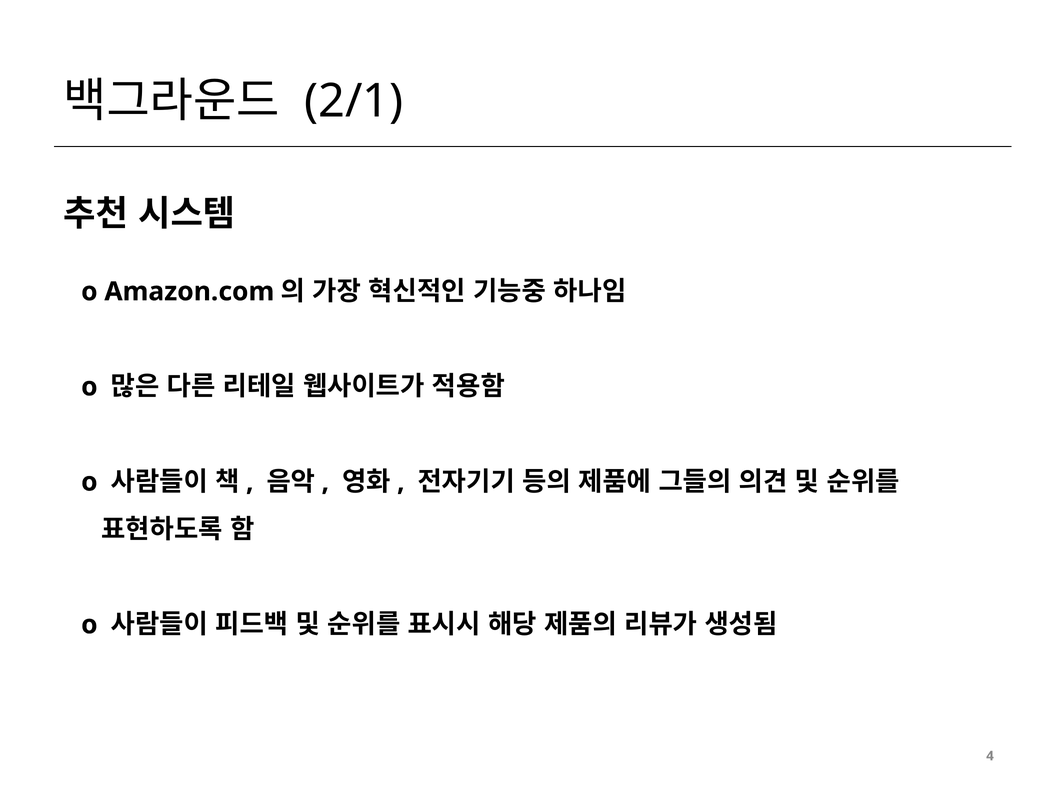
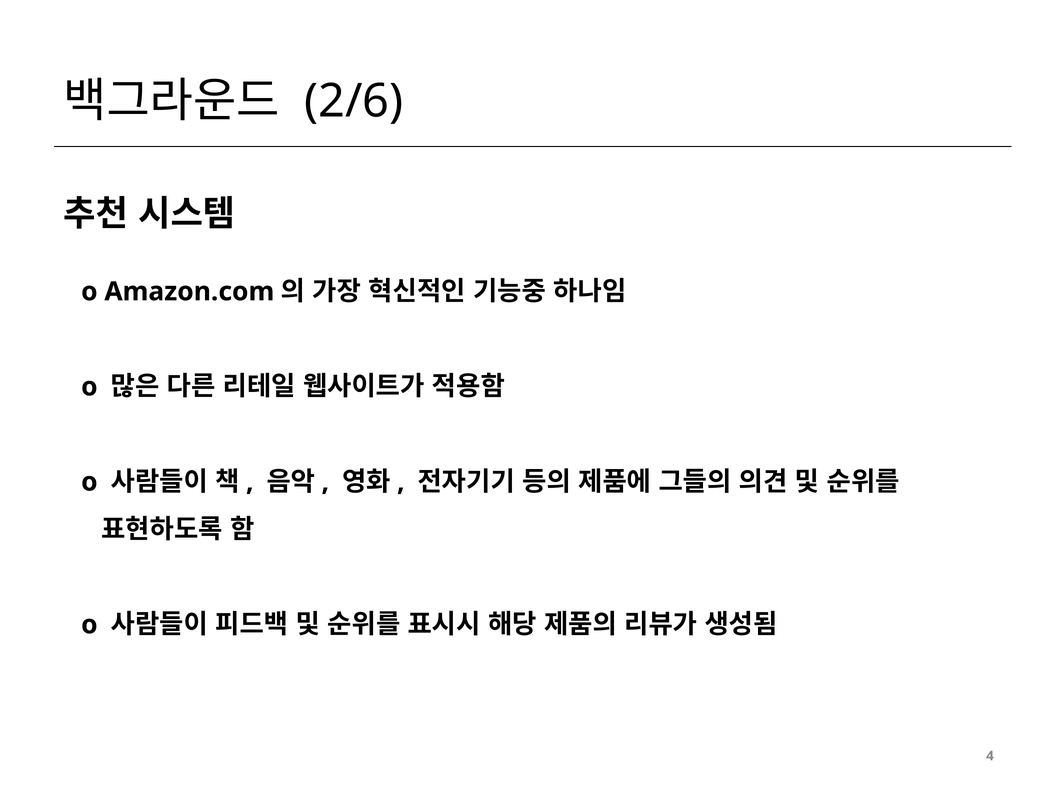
2/1: 2/1 -> 2/6 (354, 101)
